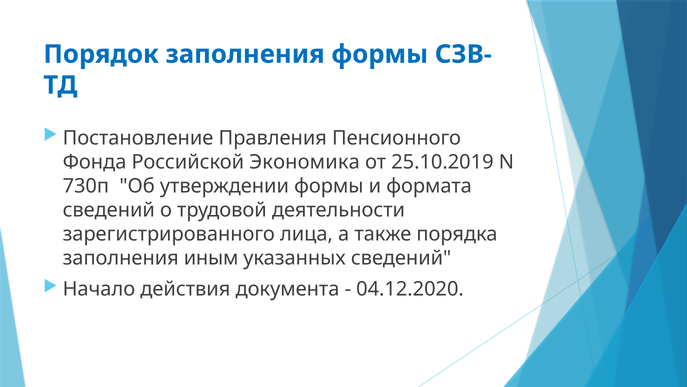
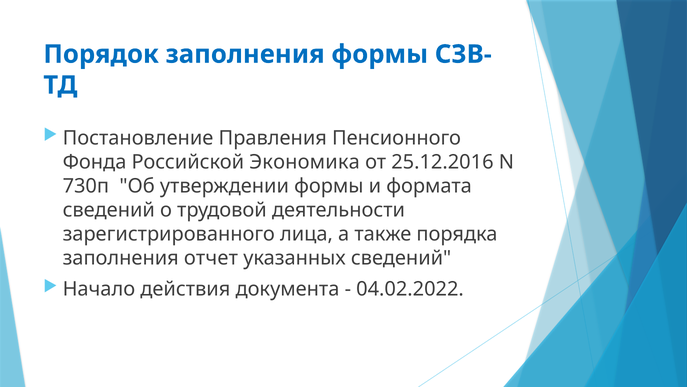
25.10.2019: 25.10.2019 -> 25.12.2016 (442, 162)
иным: иным -> отчет (211, 258)
04.12.2020: 04.12.2020 -> 04.02.2022 (410, 289)
